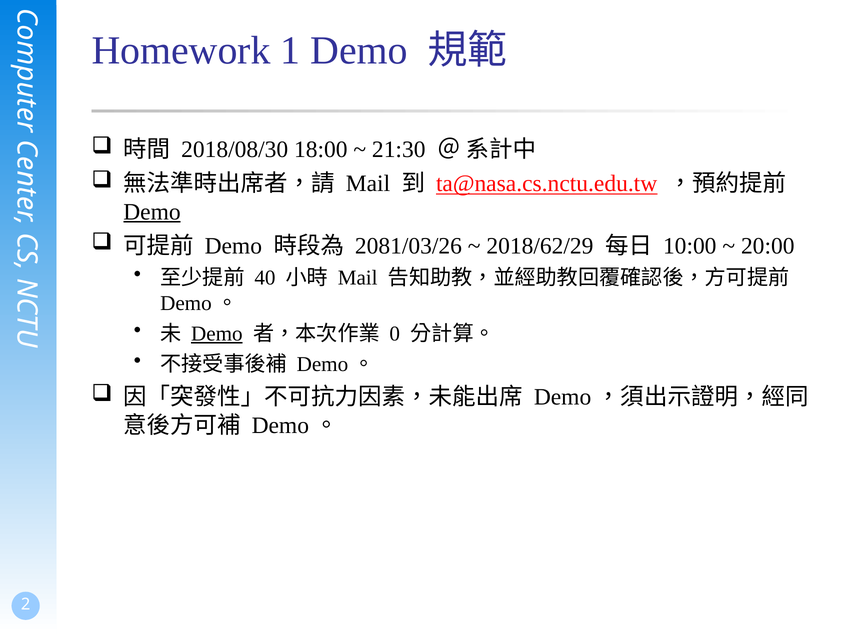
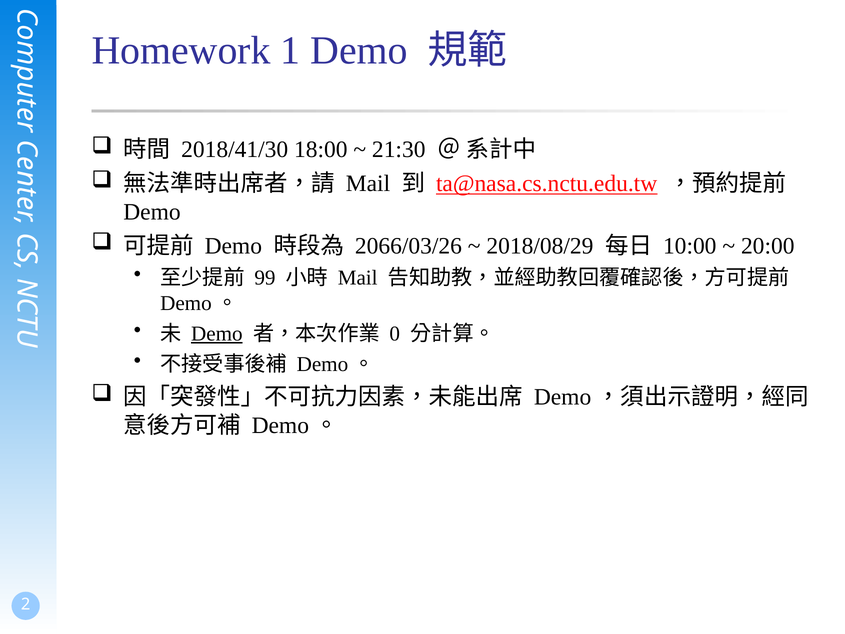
2018/08/30: 2018/08/30 -> 2018/41/30 (235, 150)
Demo underline: present -> none (152, 212)
2081/03/26: 2081/03/26 -> 2066/03/26 (408, 246)
2018/62/29: 2018/62/29 -> 2018/08/29 (540, 246)
40: 40 -> 99 (265, 278)
